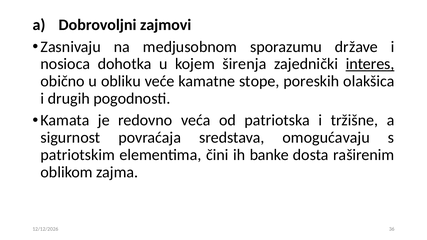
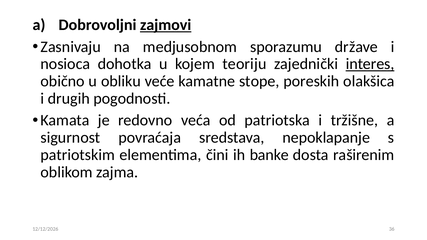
zajmovi underline: none -> present (166, 25)
širenja: širenja -> teoriju (244, 64)
omogućavaju: omogućavaju -> nepoklapanje (326, 138)
